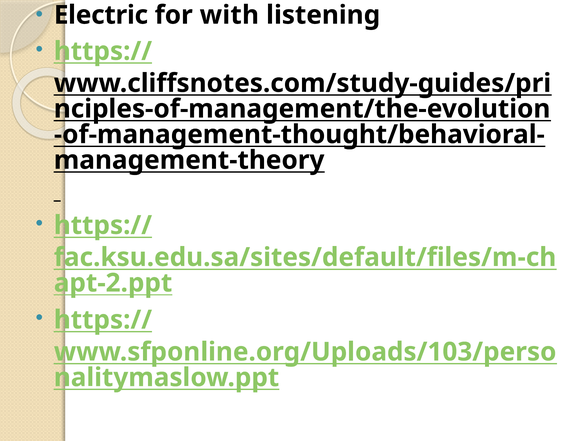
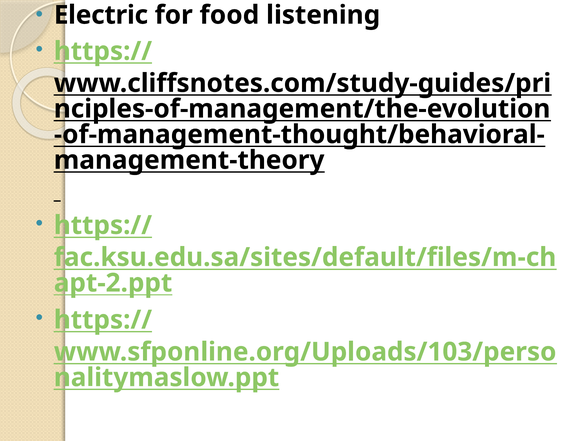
with: with -> food (229, 15)
